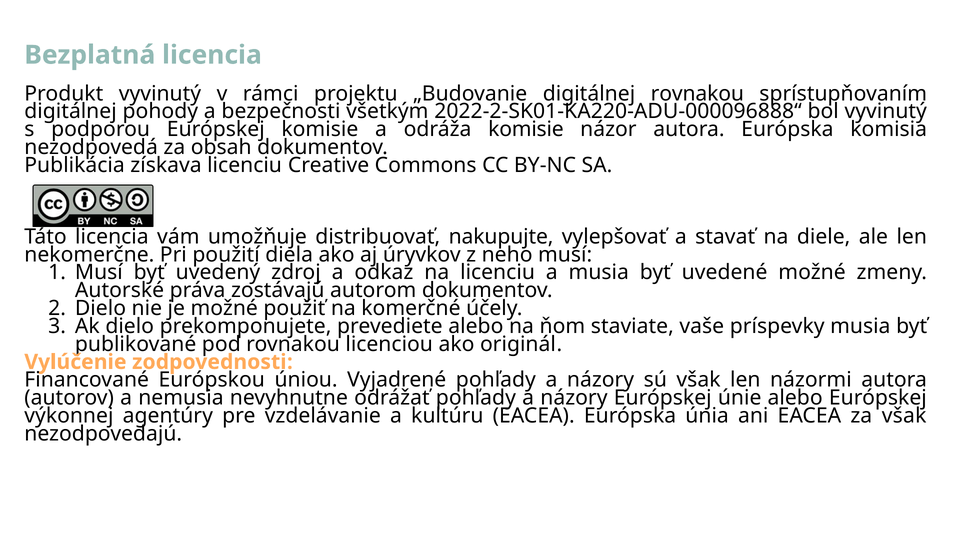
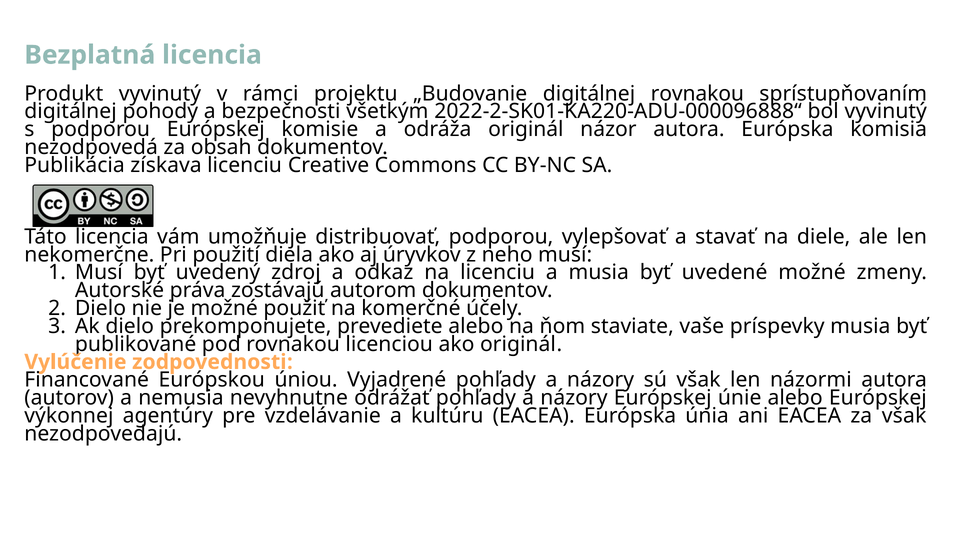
odráža komisie: komisie -> originál (526, 129)
distribuovať nakupujte: nakupujte -> podporou (501, 237)
